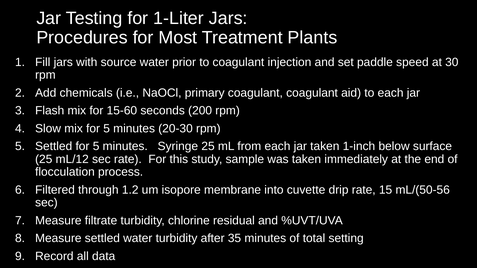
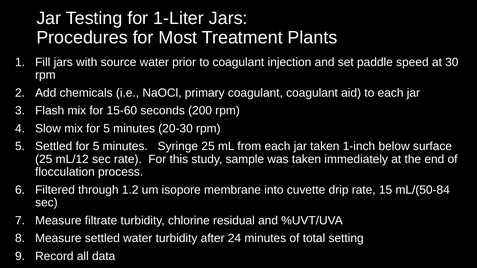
mL/(50-56: mL/(50-56 -> mL/(50-84 (423, 190)
35: 35 -> 24 (234, 239)
